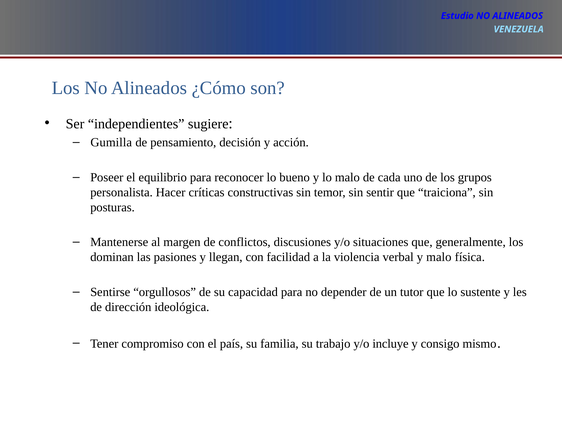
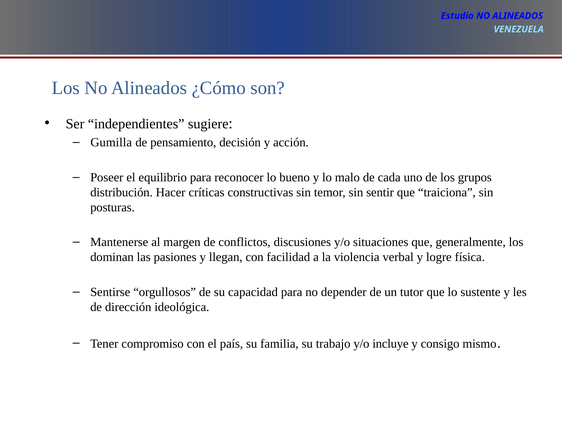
personalista: personalista -> distribución (121, 193)
y malo: malo -> logre (439, 257)
